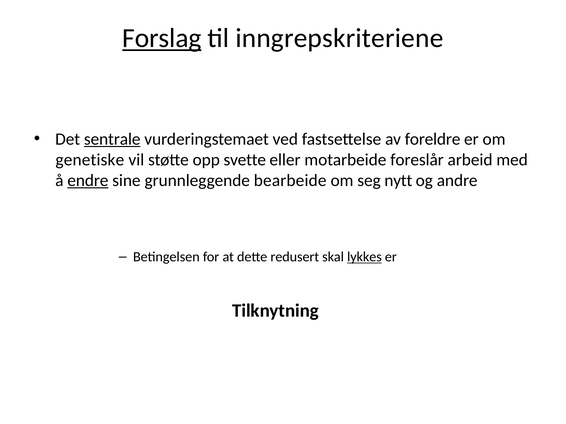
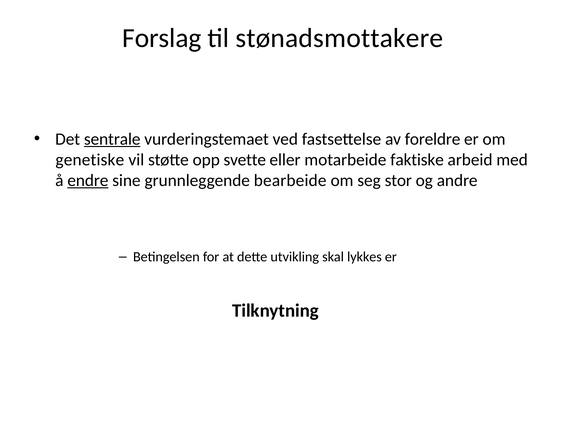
Forslag underline: present -> none (162, 38)
inngrepskriteriene: inngrepskriteriene -> stønadsmottakere (339, 38)
foreslår: foreslår -> faktiske (417, 160)
nytt: nytt -> stor (398, 181)
redusert: redusert -> utvikling (295, 257)
lykkes underline: present -> none (364, 257)
